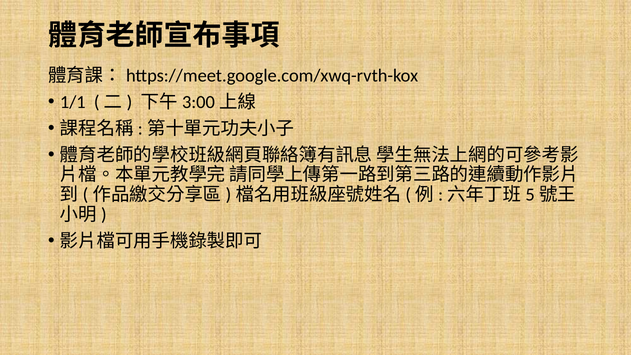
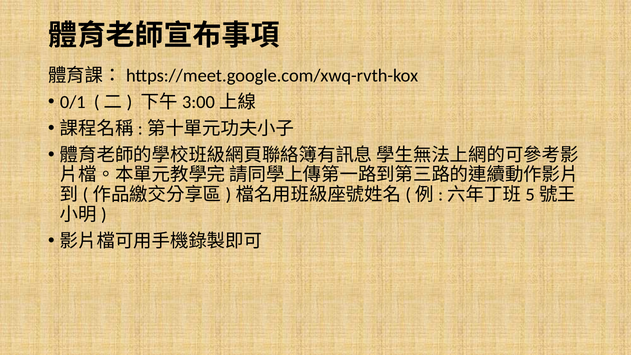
1/1: 1/1 -> 0/1 (73, 102)
